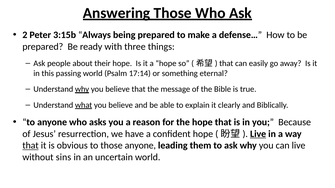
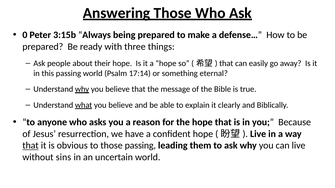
2: 2 -> 0 (25, 35)
Live underline: present -> none (258, 134)
those anyone: anyone -> passing (140, 146)
